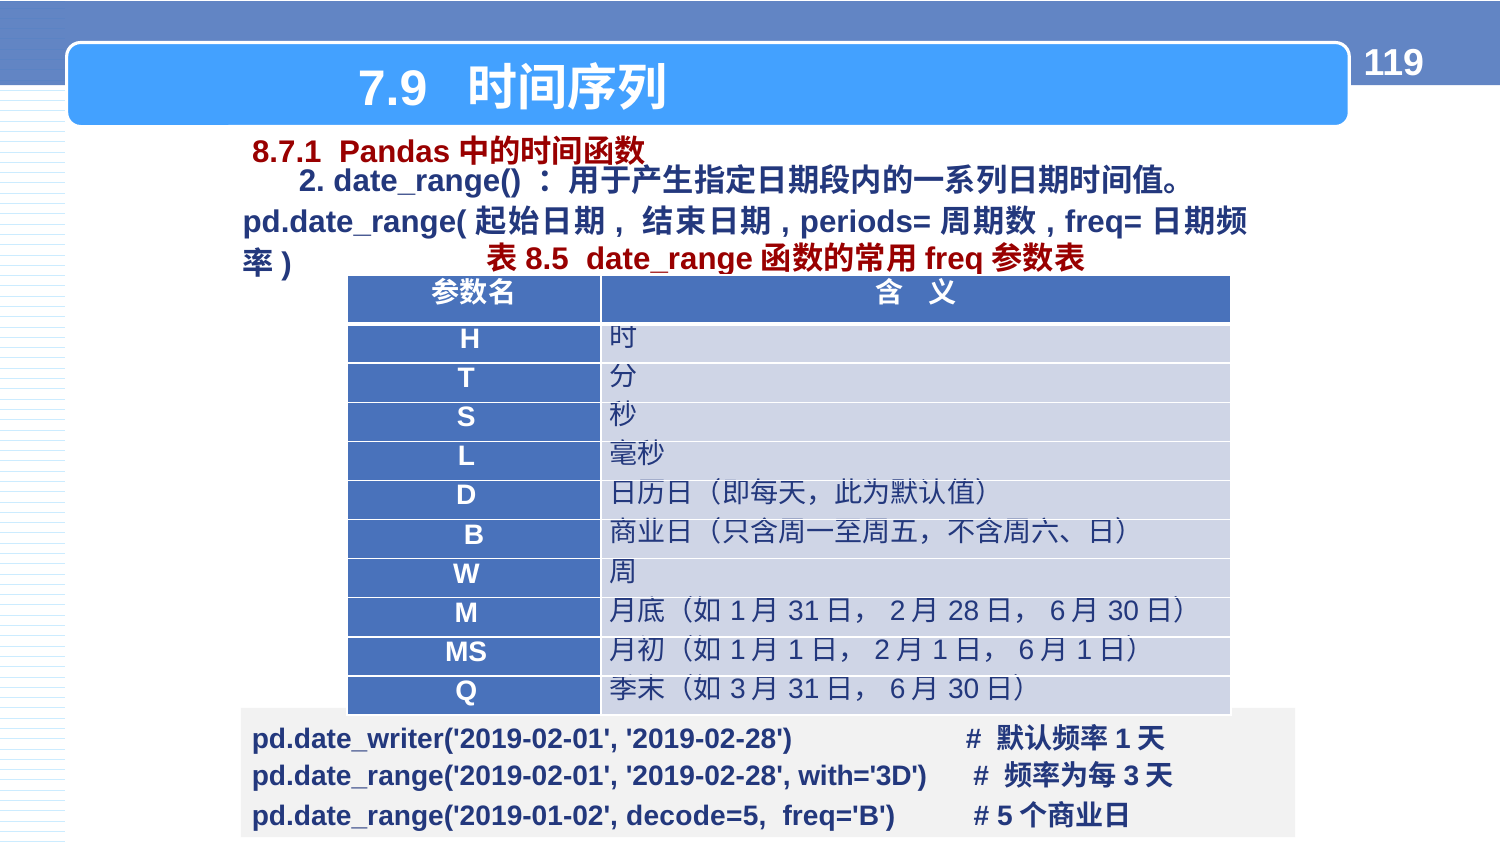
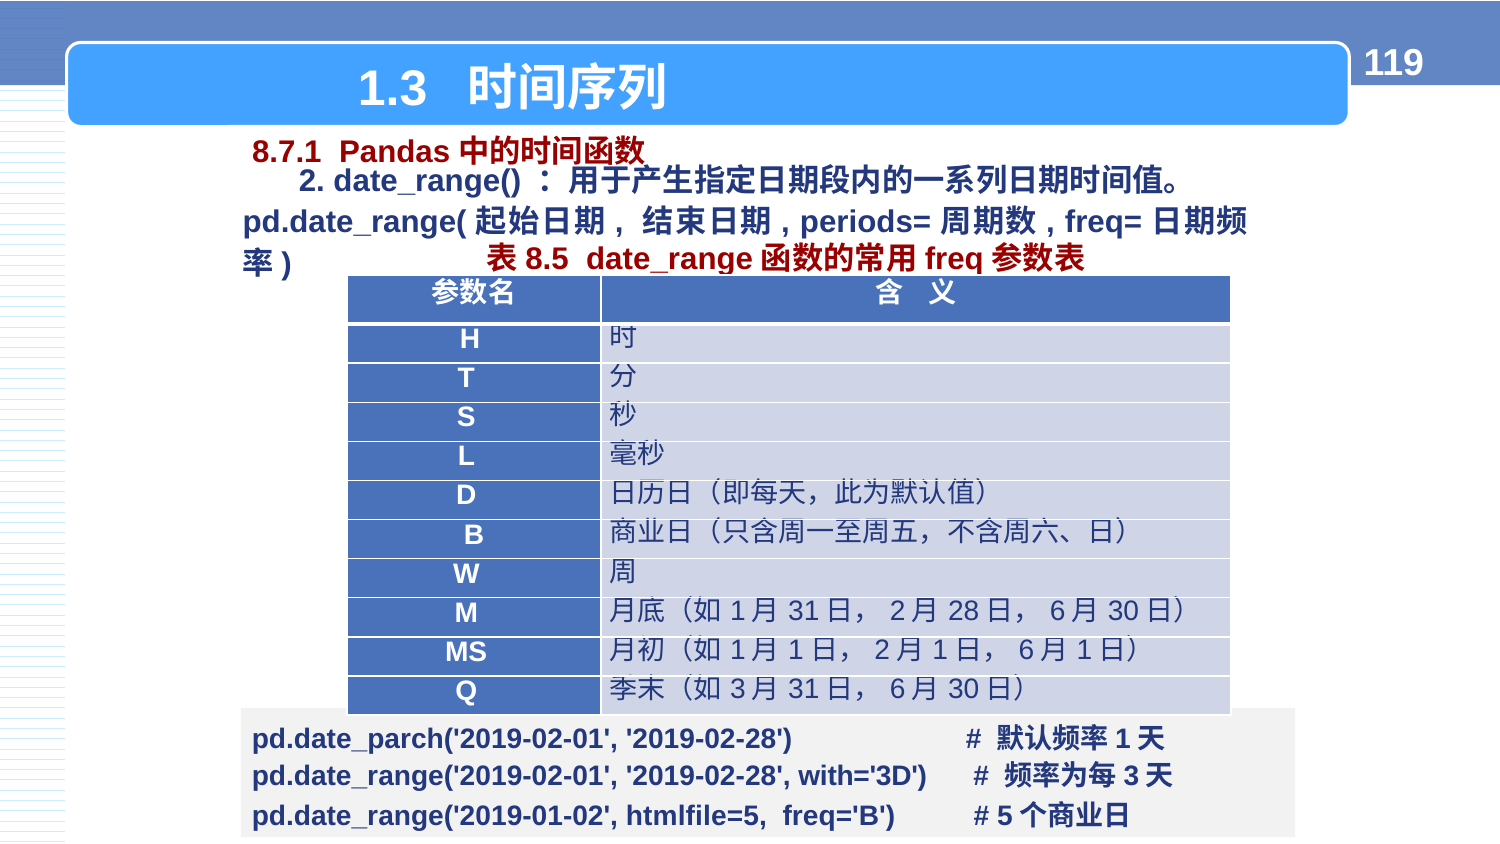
7.9: 7.9 -> 1.3 (393, 89)
pd.date_writer('2019-02-01: pd.date_writer('2019-02-01 -> pd.date_parch('2019-02-01 (435, 739)
decode=5: decode=5 -> htmlfile=5 (696, 816)
